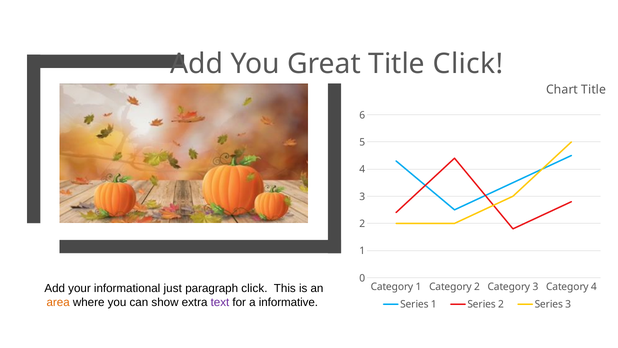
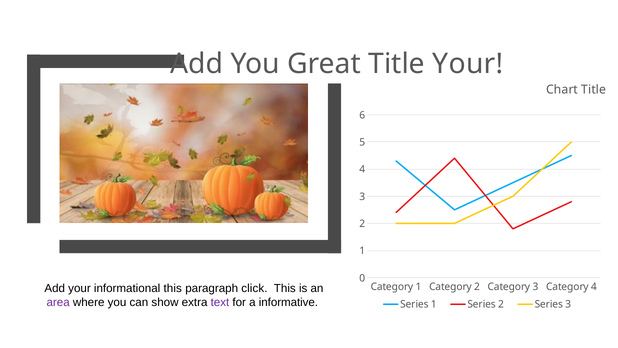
Title Click: Click -> Your (468, 64)
informational just: just -> this (173, 288)
area colour: orange -> purple (58, 302)
